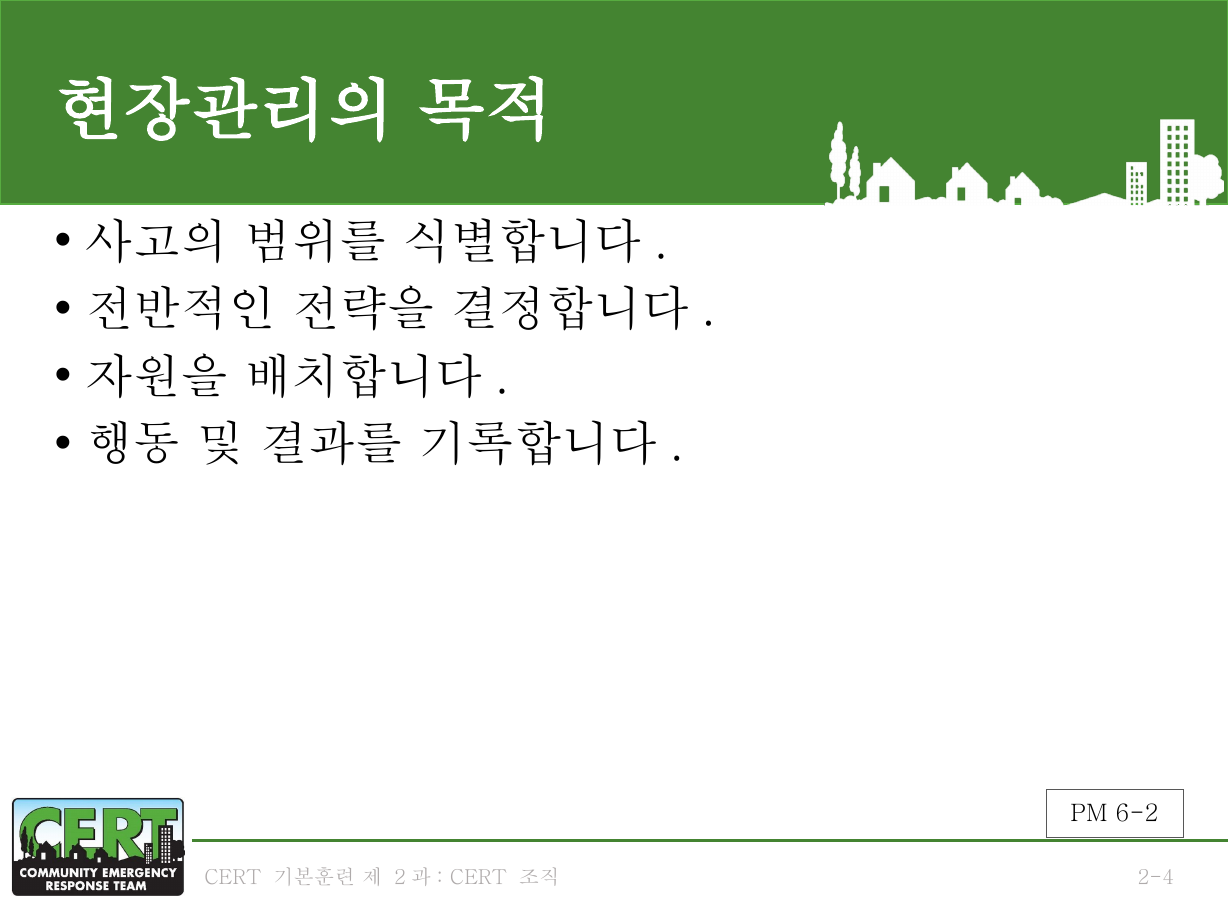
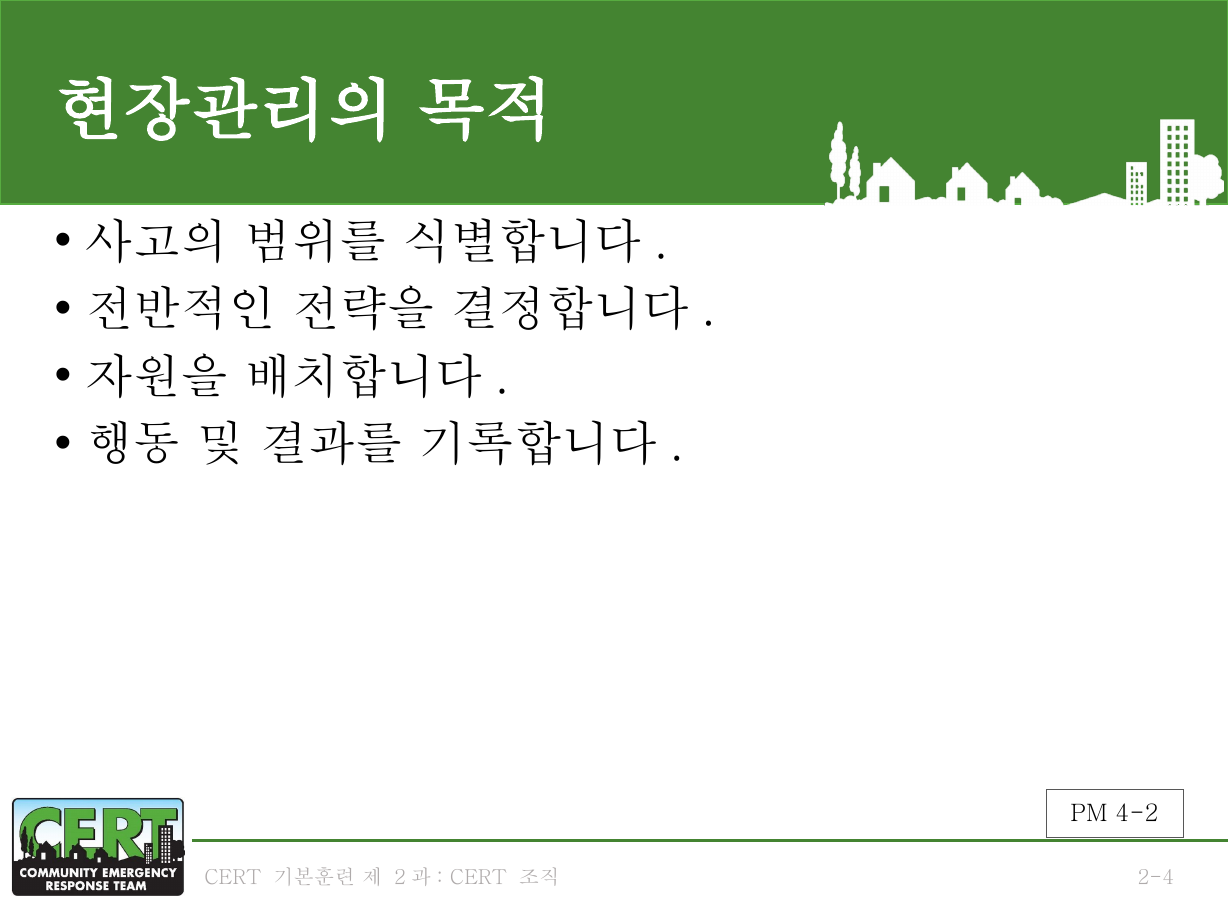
6-2: 6-2 -> 4-2 (1137, 814)
